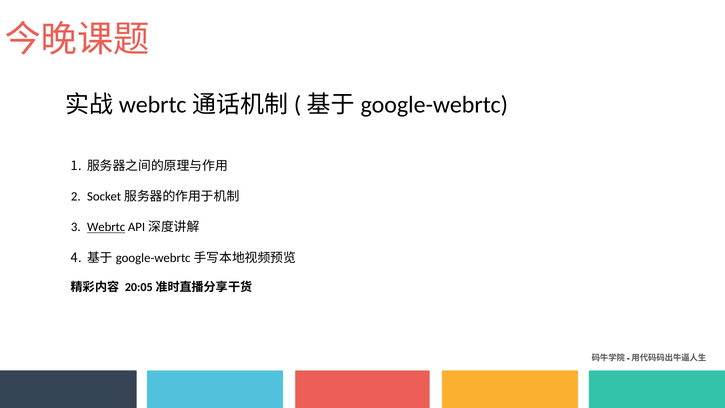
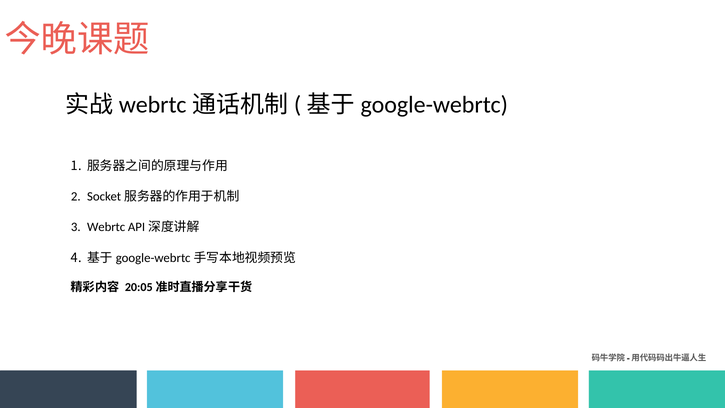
Webrtc underline: present -> none (106, 227)
